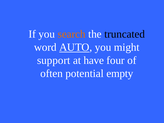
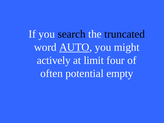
search colour: orange -> black (72, 34)
support: support -> actively (54, 60)
have: have -> limit (94, 60)
